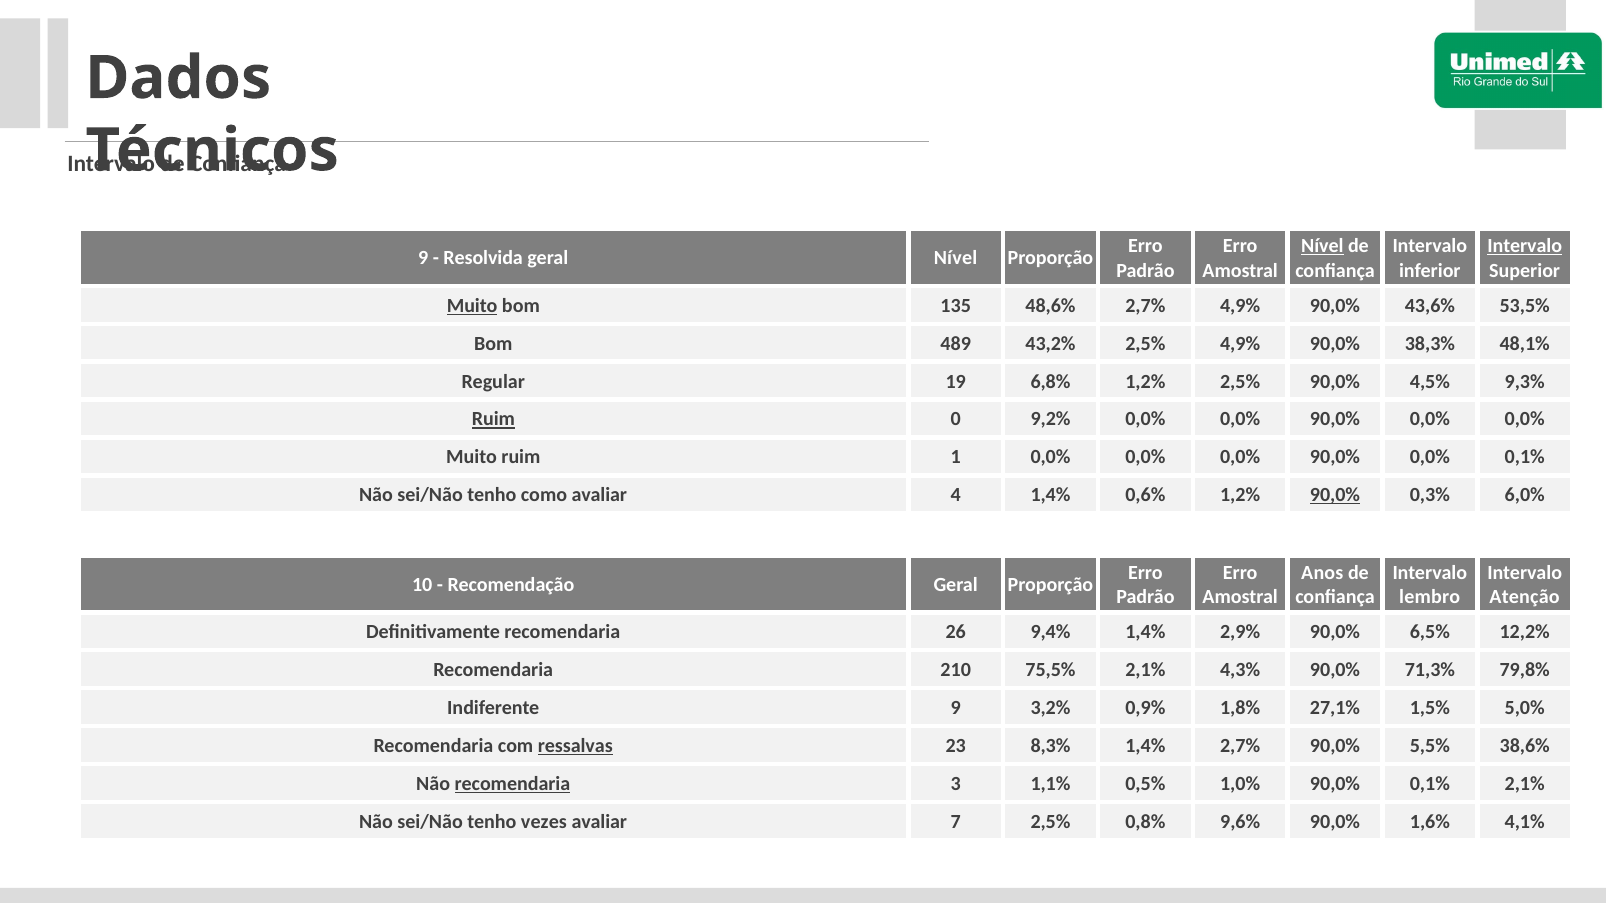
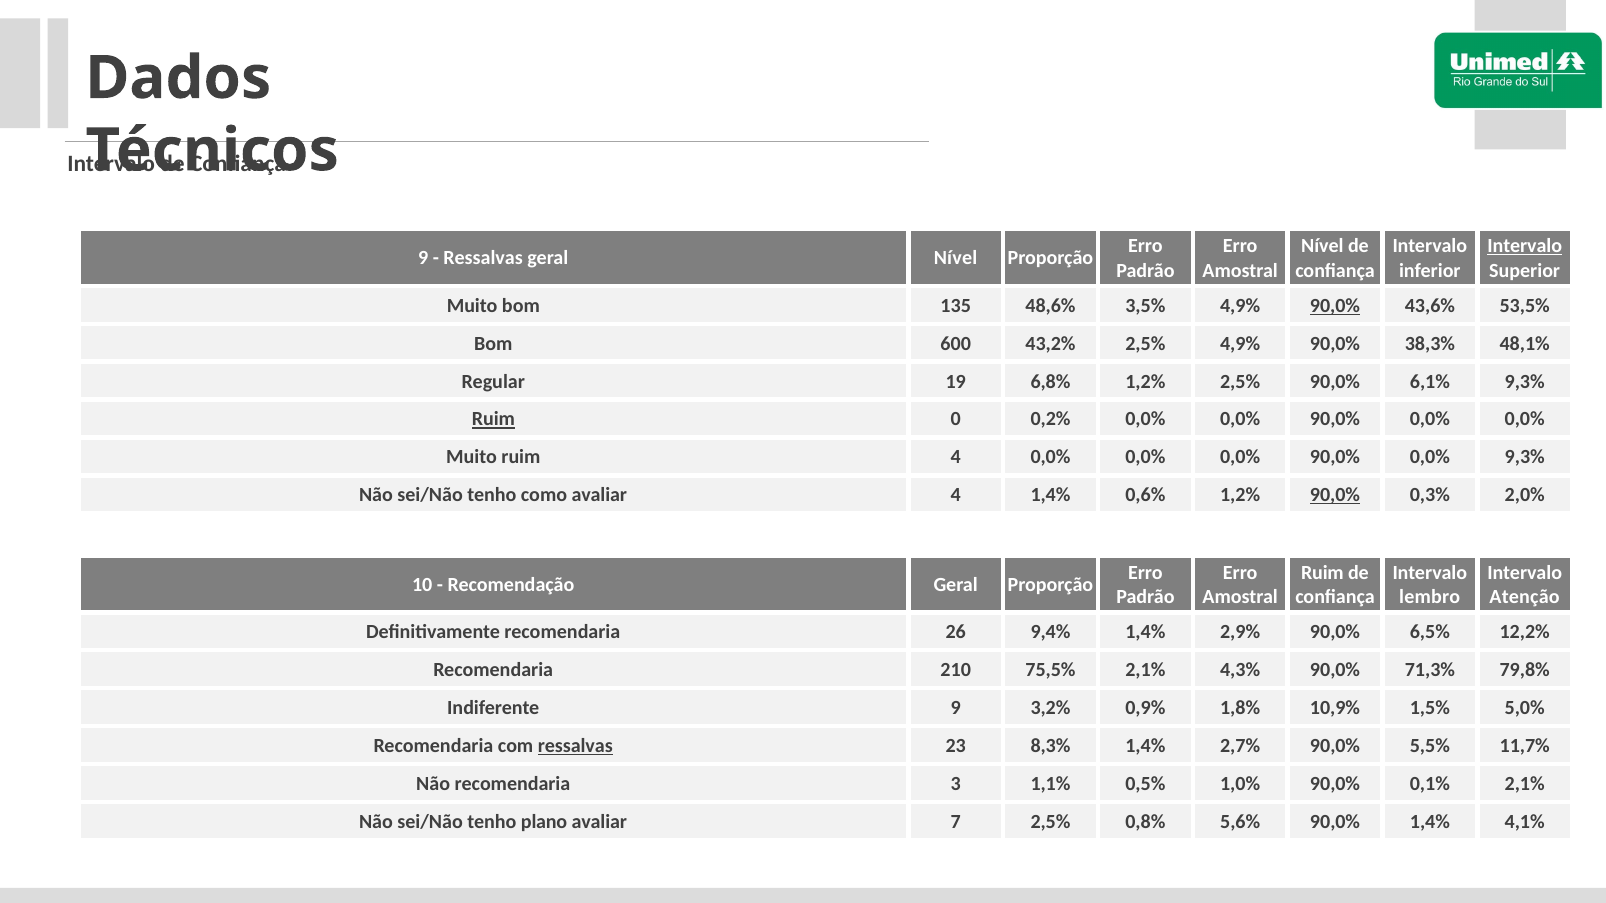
Nível underline: present -> none (1322, 246)
Resolvida: Resolvida -> Ressalvas (483, 258)
Muito underline: present -> none (472, 306)
48,6% 2,7%: 2,7% -> 3,5% (1145, 306)
90,0% underline: none -> present (1335, 306)
489: 489 -> 600 (956, 344)
4,5%: 4,5% -> 6,1% (1430, 382)
9,2%: 9,2% -> 0,2% (1051, 420)
ruim 1: 1 -> 4 (956, 457)
0,0% 0,1%: 0,1% -> 9,3% (1525, 457)
6,0%: 6,0% -> 2,0% (1525, 495)
Anos: Anos -> Ruim (1322, 573)
27,1%: 27,1% -> 10,9% (1335, 708)
38,6%: 38,6% -> 11,7% (1525, 746)
recomendaria underline: present -> none (512, 784)
vezes: vezes -> plano (544, 822)
9,6%: 9,6% -> 5,6% (1240, 822)
90,0% 1,6%: 1,6% -> 1,4% (1430, 822)
